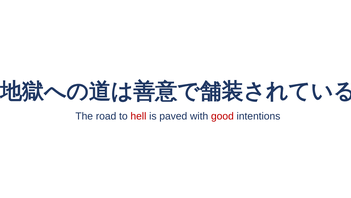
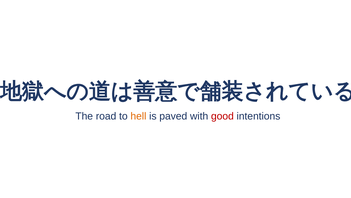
hell colour: red -> orange (138, 116)
